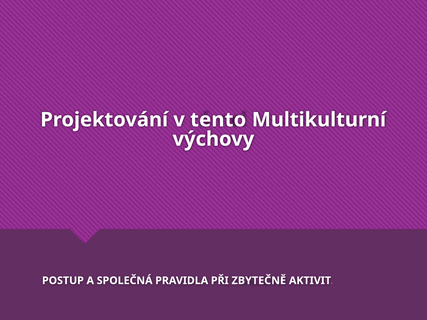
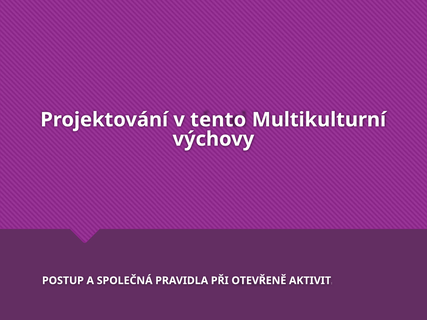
ZBYTEČNĚ: ZBYTEČNĚ -> OTEVŘENĚ (259, 281)
